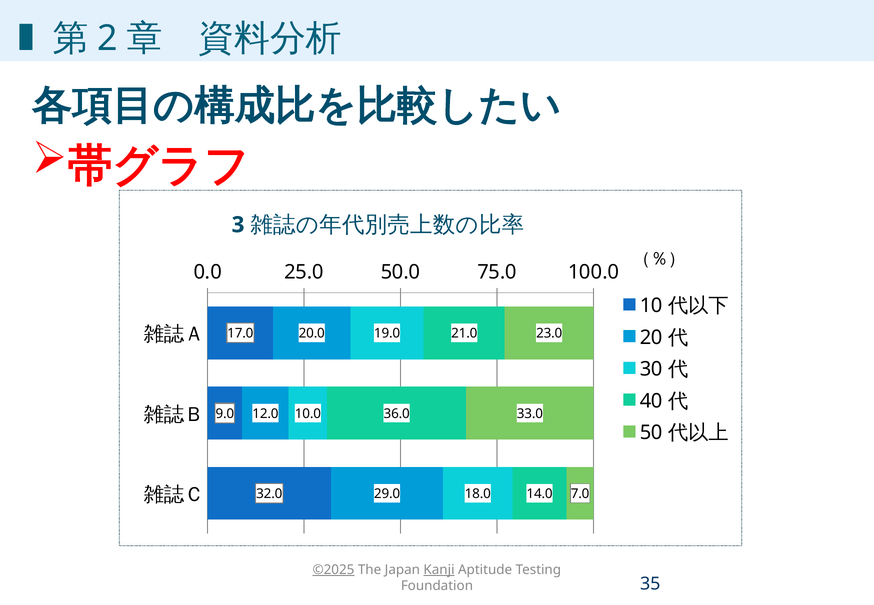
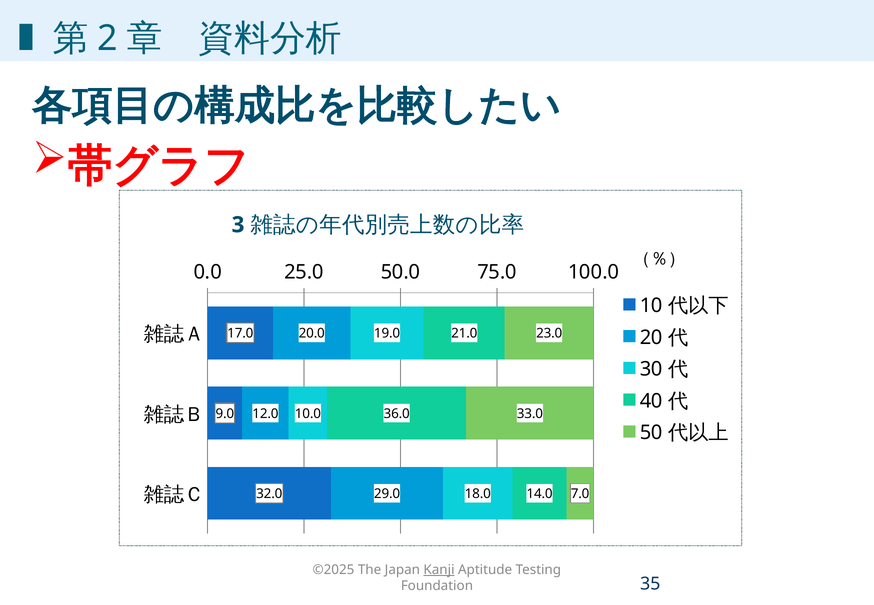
©2025 underline: present -> none (333, 570)
